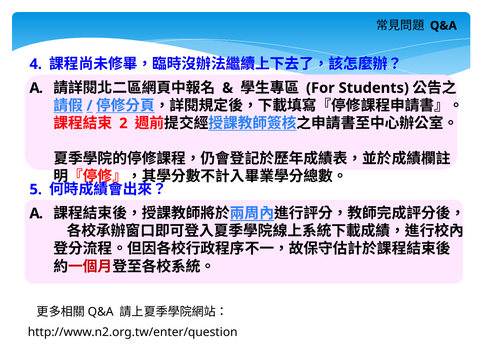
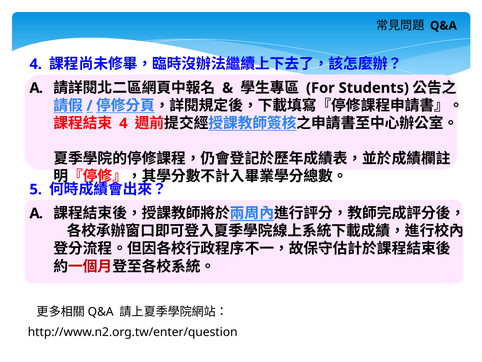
2: 2 -> 4 (123, 123)
